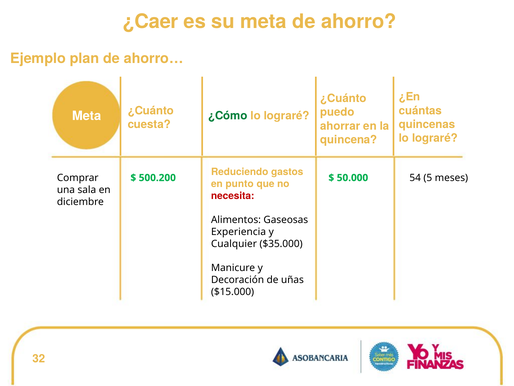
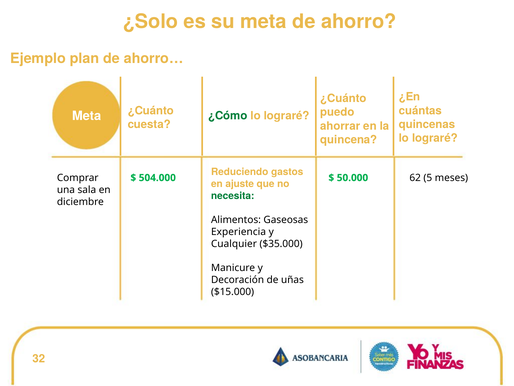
¿Caer: ¿Caer -> ¿Solo (150, 22)
500.200: 500.200 -> 504.000 (157, 178)
54: 54 -> 62 (415, 178)
punto: punto -> ajuste (240, 184)
necesita colour: red -> green (233, 196)
